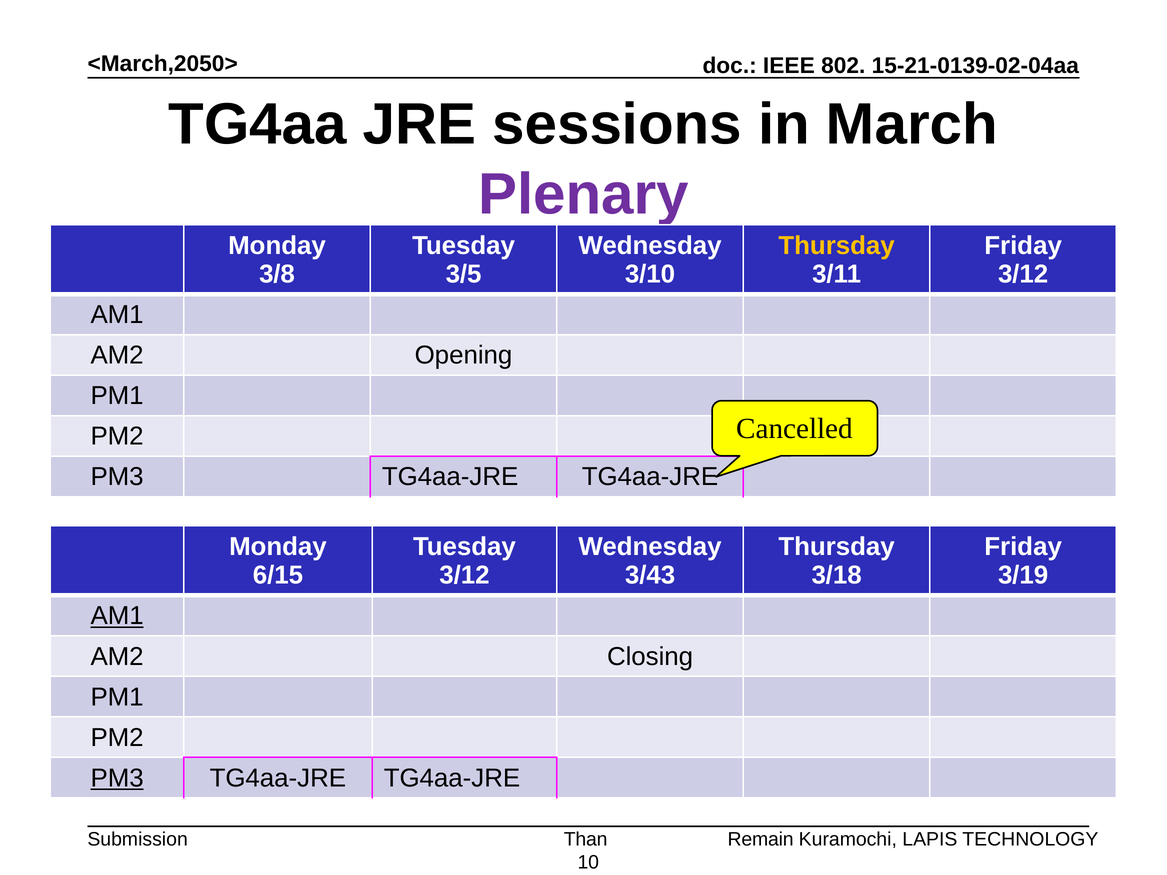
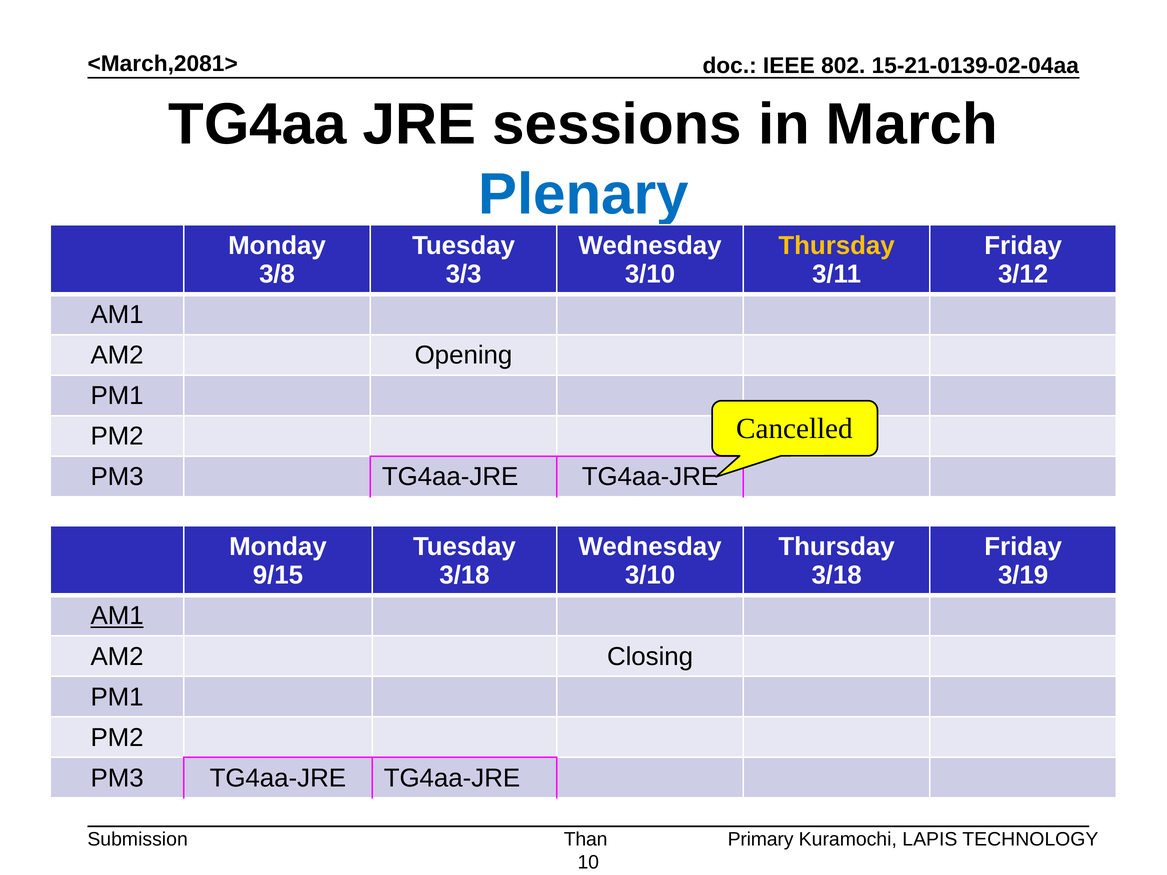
<March,2050>: <March,2050> -> <March,2081> (163, 64)
Plenary colour: purple -> blue (583, 195)
3/5: 3/5 -> 3/3 (464, 274)
6/15: 6/15 -> 9/15 (278, 576)
3/12: 3/12 -> 3/18 (464, 576)
3/43: 3/43 -> 3/10 (650, 576)
PM3 underline: present -> none (117, 778)
Remain: Remain -> Primary (761, 839)
